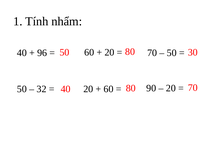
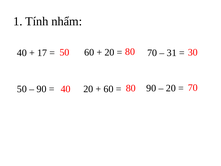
96: 96 -> 17 (42, 53)
50: 50 -> 31 (172, 53)
32: 32 -> 90 (42, 89)
